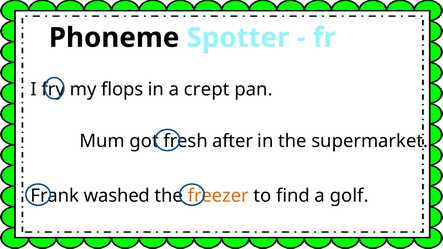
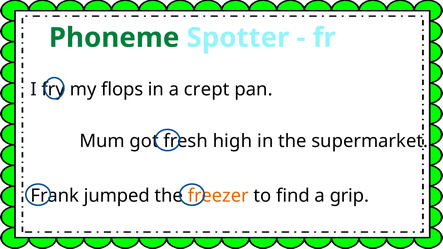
Phoneme colour: black -> green (114, 38)
after: after -> high (232, 141)
washed: washed -> jumped (117, 196)
golf: golf -> grip (349, 196)
